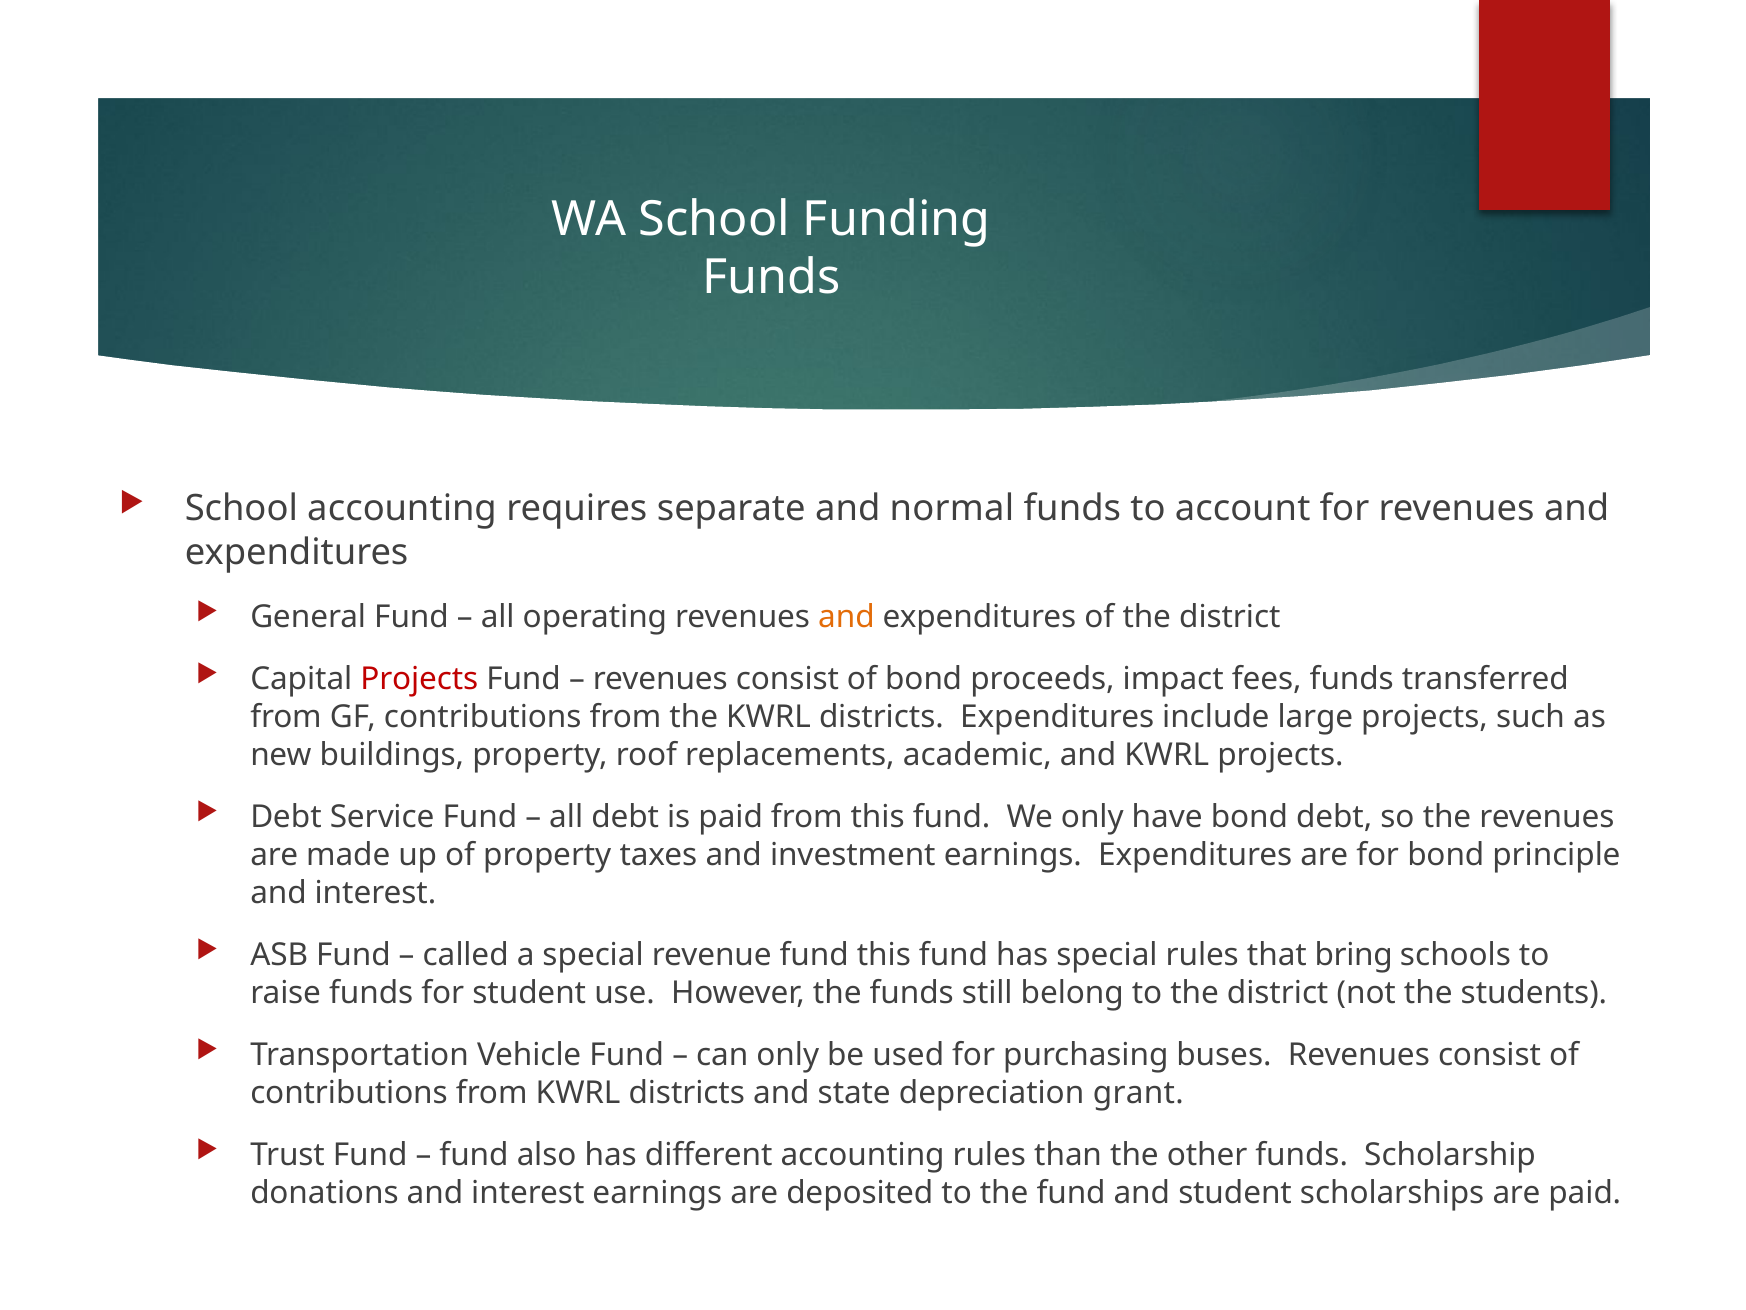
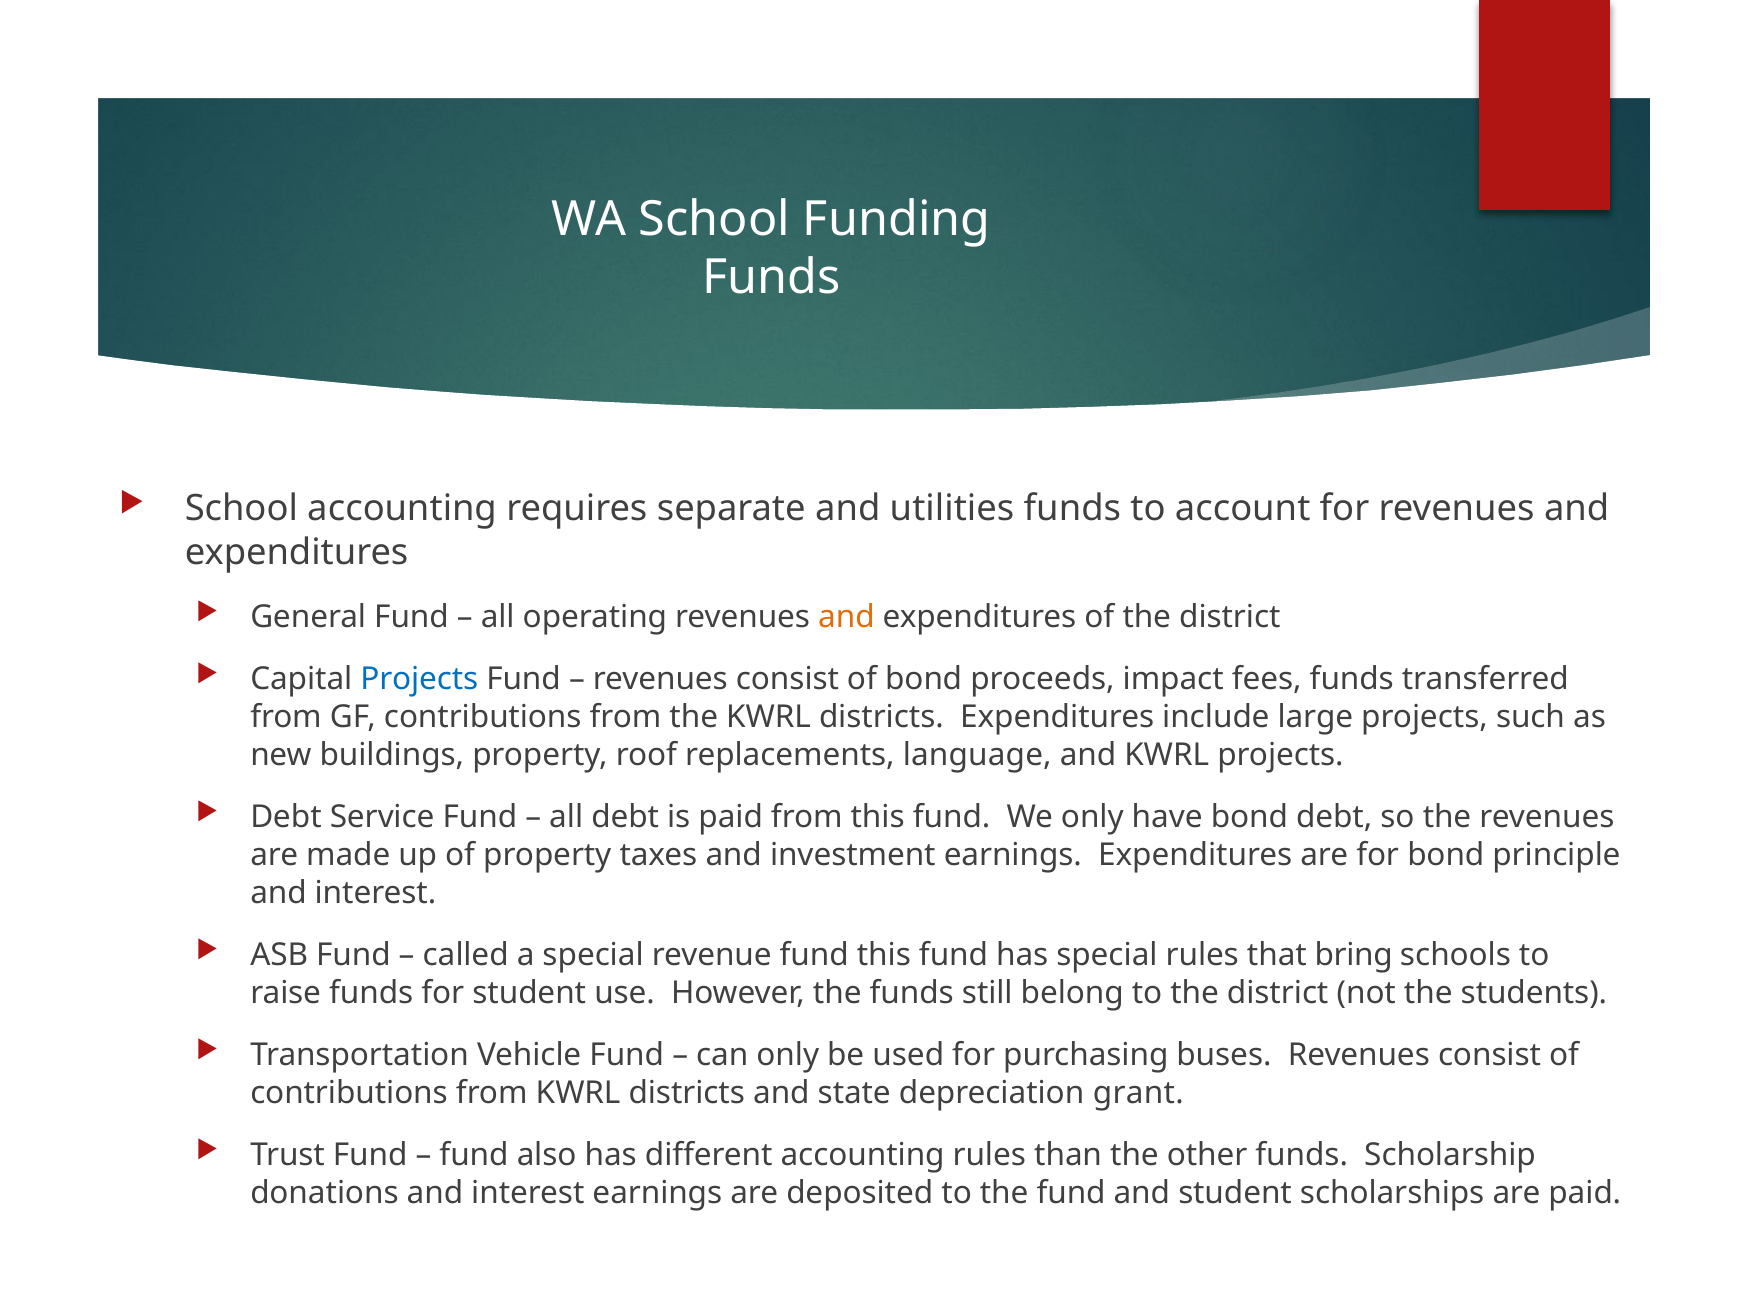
normal: normal -> utilities (952, 508)
Projects colour: red -> blue (419, 679)
academic: academic -> language (977, 755)
